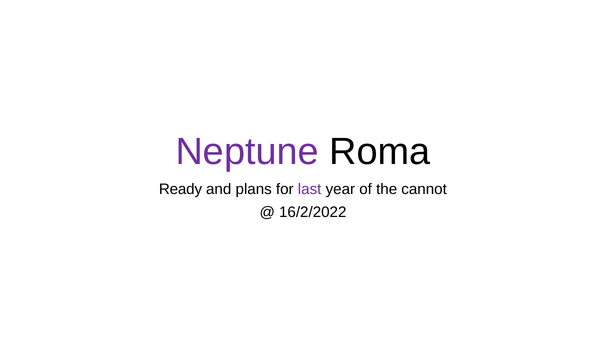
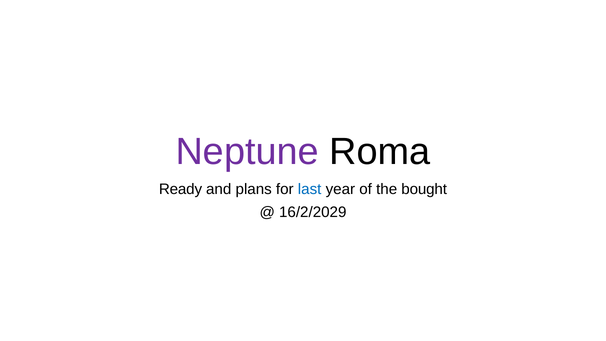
last colour: purple -> blue (310, 189)
cannot: cannot -> bought (424, 189)
16/2/2022: 16/2/2022 -> 16/2/2029 (313, 212)
